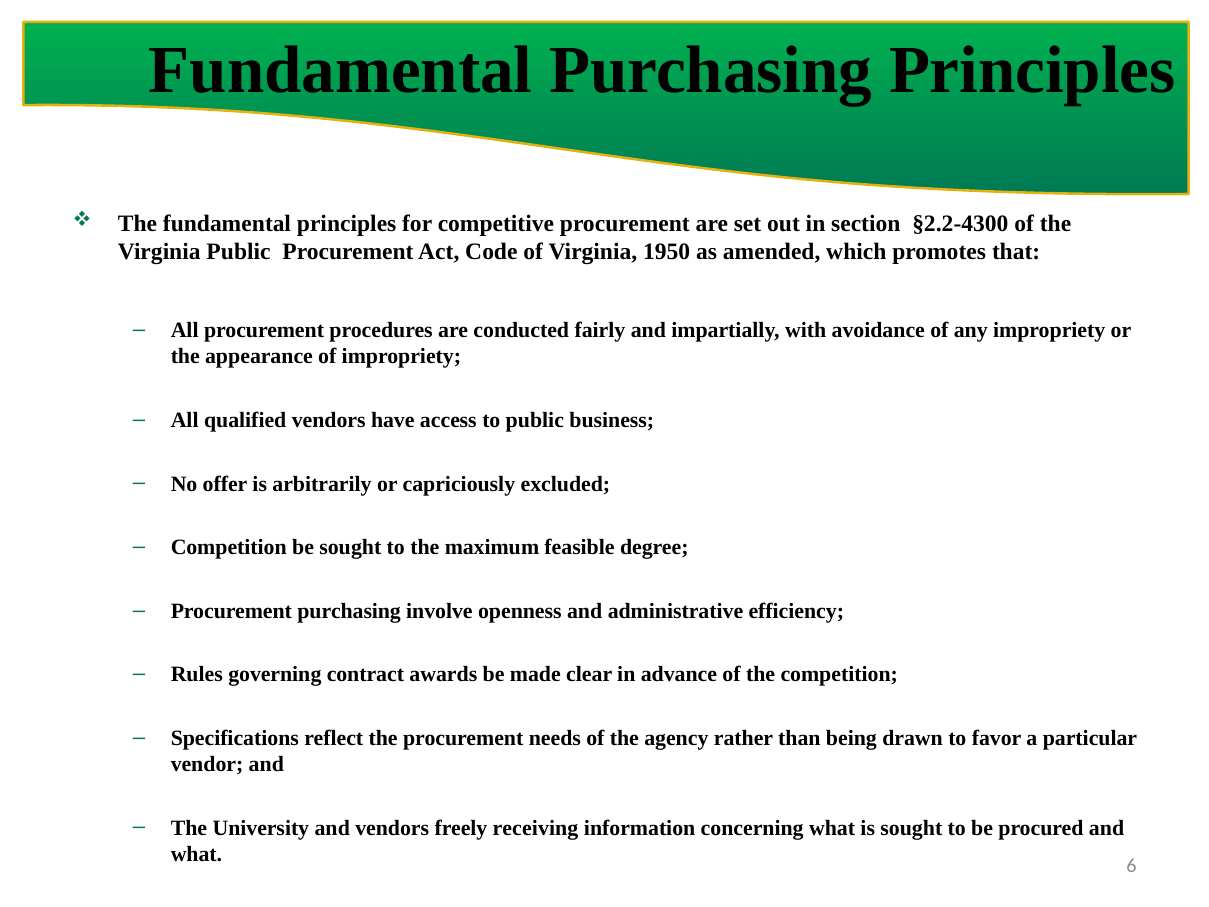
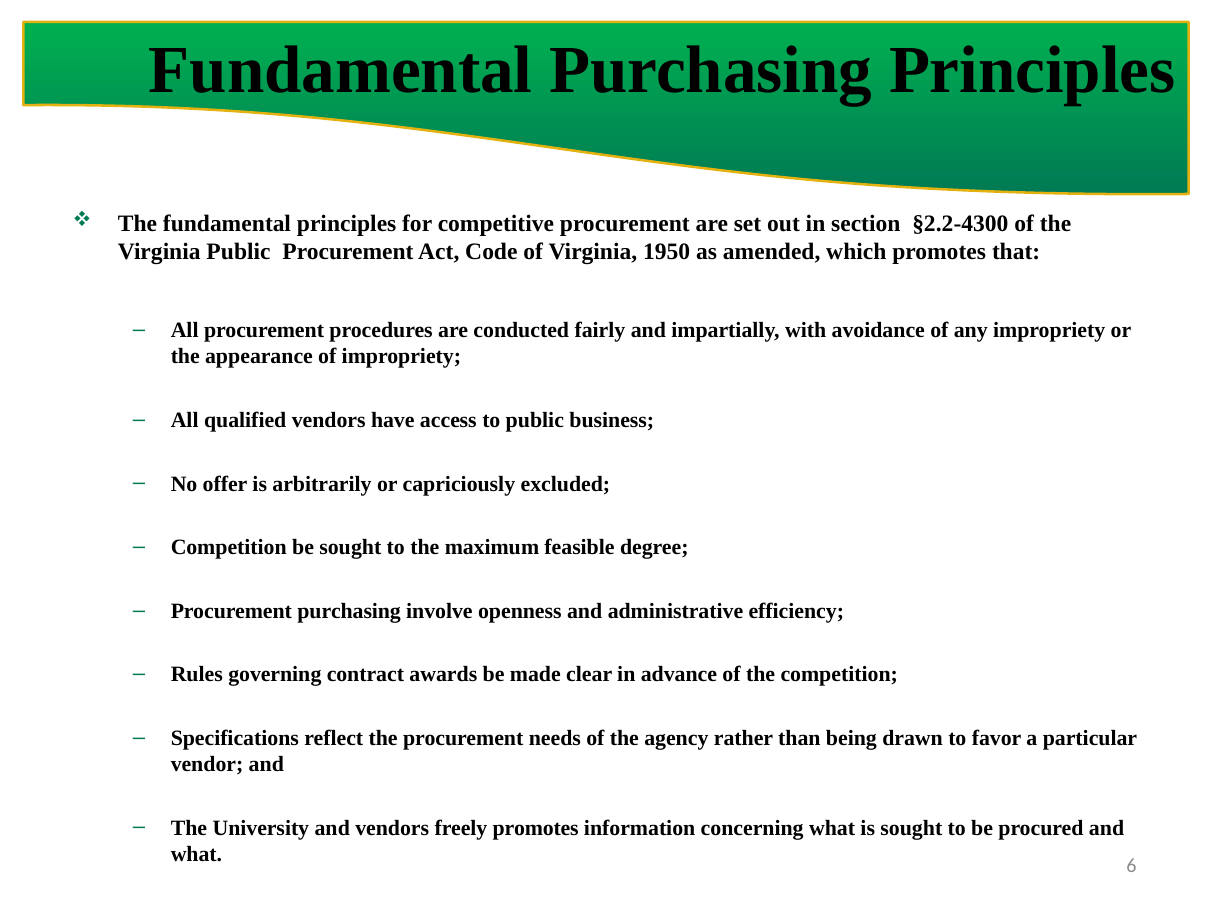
freely receiving: receiving -> promotes (536, 828)
